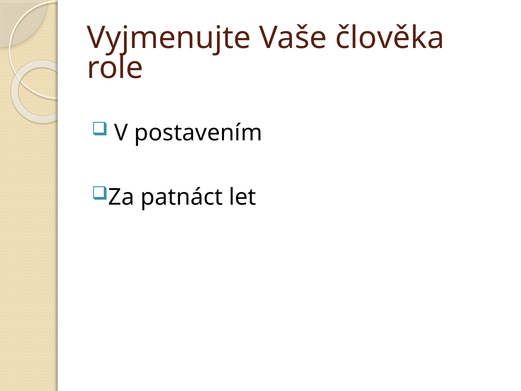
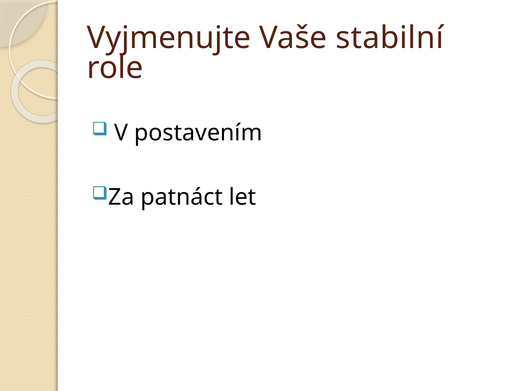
člověka: člověka -> stabilní (390, 38)
